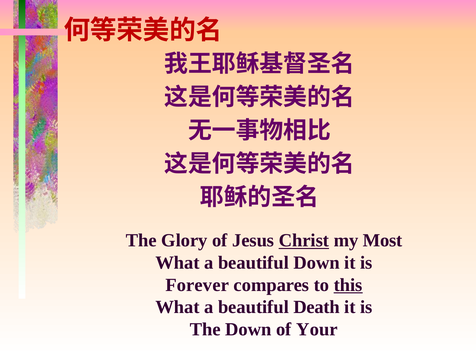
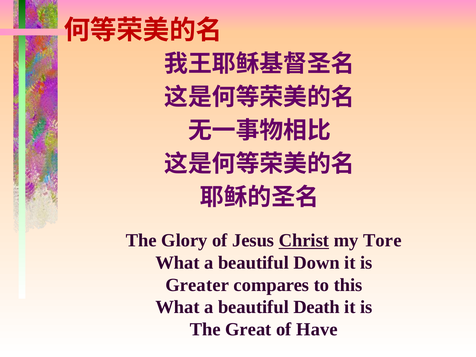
Most: Most -> Tore (382, 240)
Forever: Forever -> Greater (197, 285)
this underline: present -> none (348, 285)
The Down: Down -> Great (248, 329)
Your: Your -> Have (317, 329)
